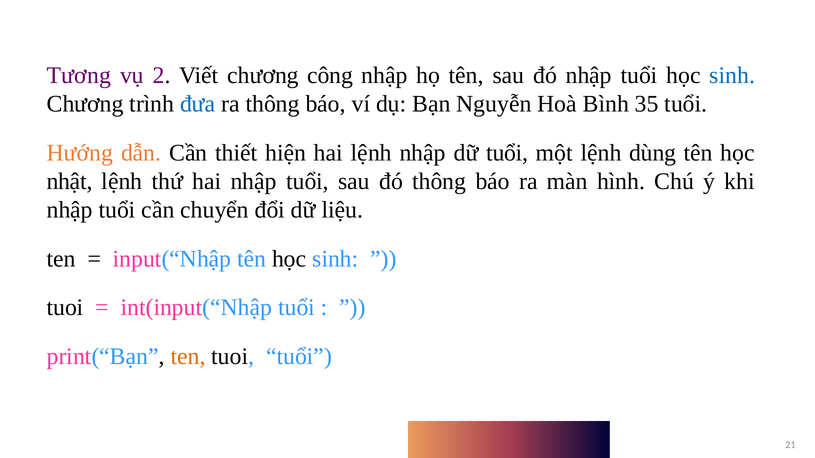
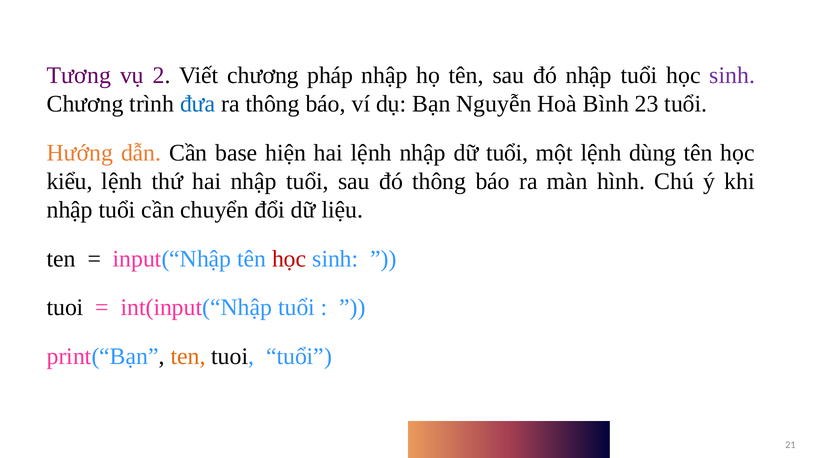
công: công -> pháp (330, 76)
sinh colour: blue -> purple (732, 76)
35: 35 -> 23 (647, 104)
thiết: thiết -> base (236, 153)
nhật: nhật -> kiểu (70, 182)
học colour: black -> red (289, 259)
